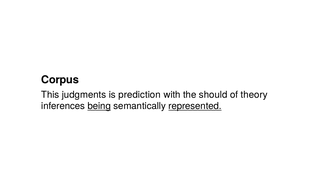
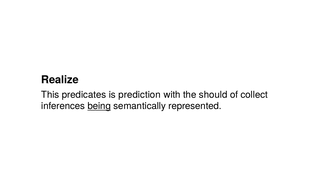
Corpus: Corpus -> Realize (60, 80)
judgments: judgments -> predicates (84, 95)
theory: theory -> collect (254, 95)
represented underline: present -> none (195, 106)
